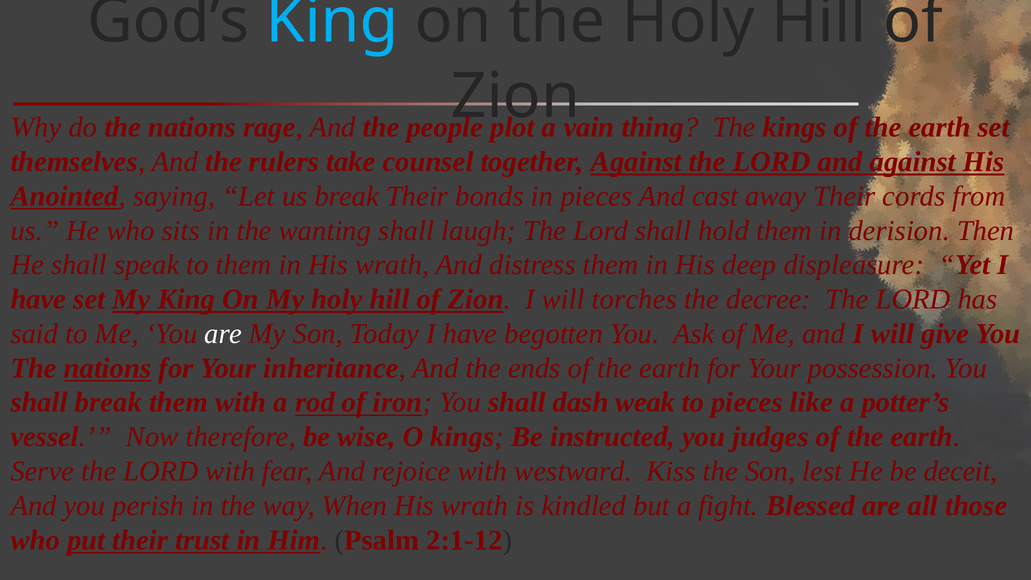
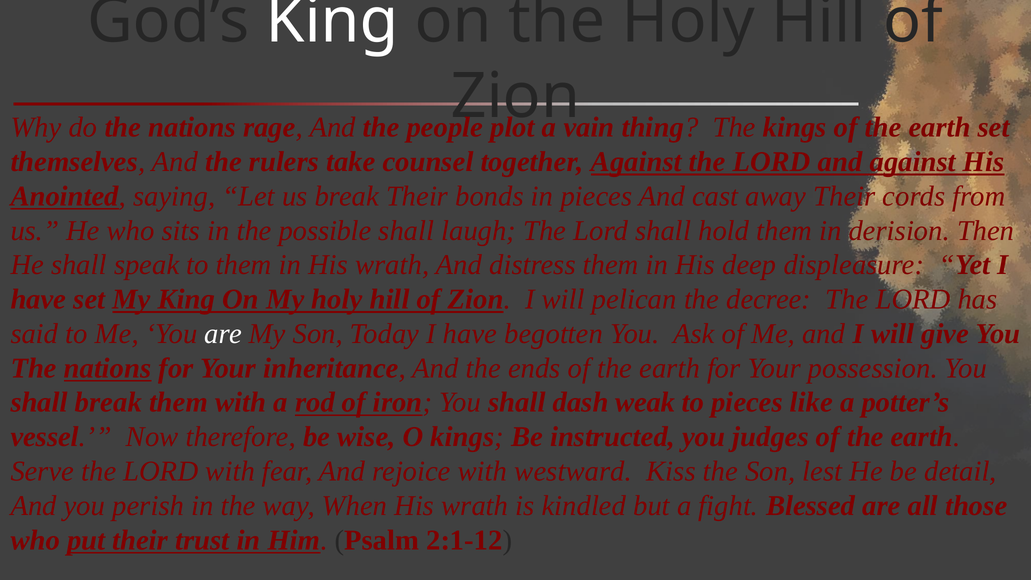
King colour: light blue -> white (332, 21)
wanting: wanting -> possible (325, 231)
torches: torches -> pelican (634, 299)
deceit: deceit -> detail (960, 471)
